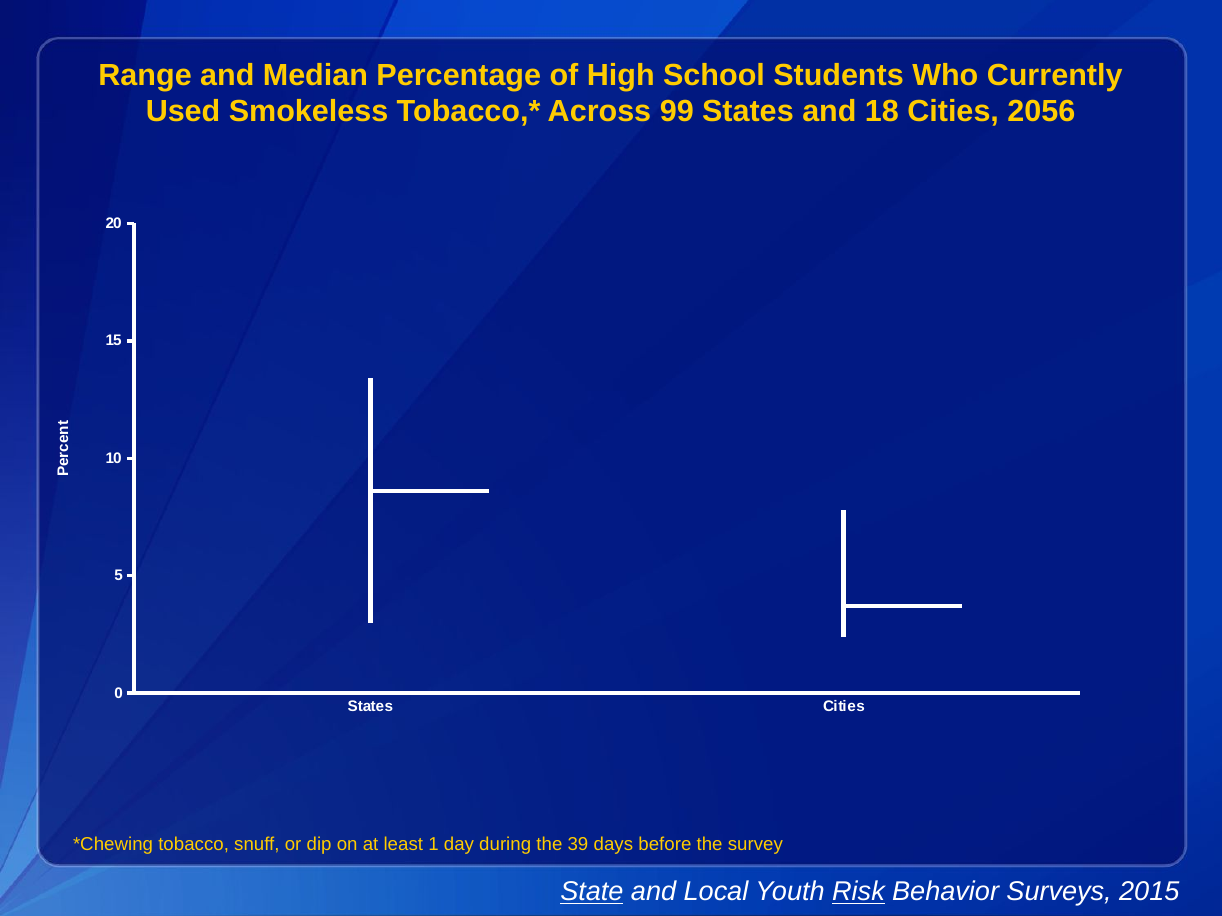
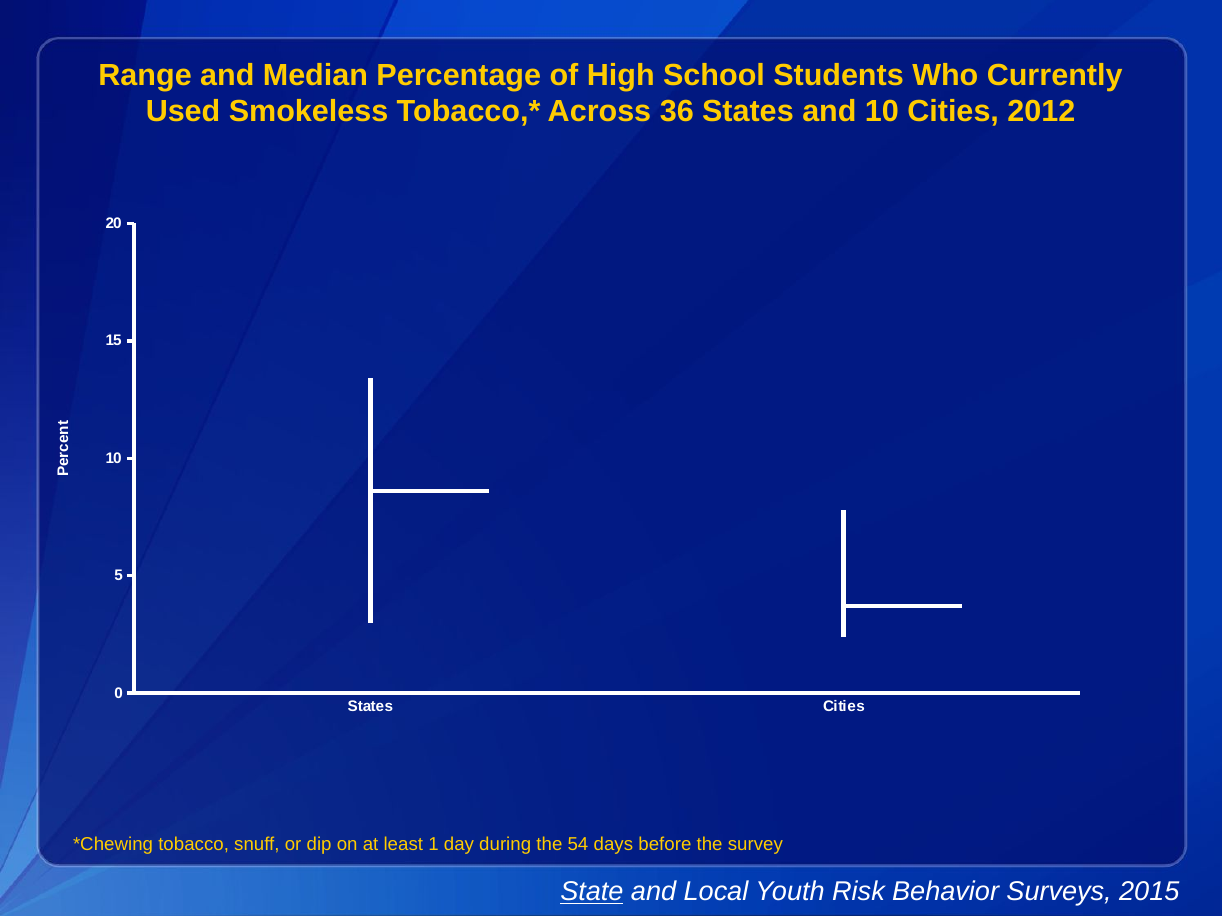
99: 99 -> 36 (677, 112)
and 18: 18 -> 10 (882, 112)
2056: 2056 -> 2012 (1041, 112)
39: 39 -> 54 (578, 844)
Risk underline: present -> none (859, 892)
